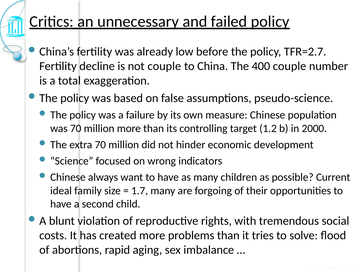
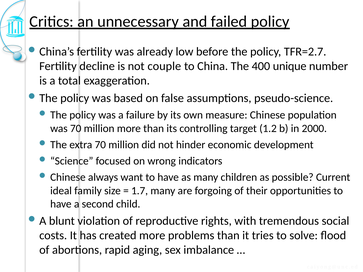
400 couple: couple -> unique (290, 66)
